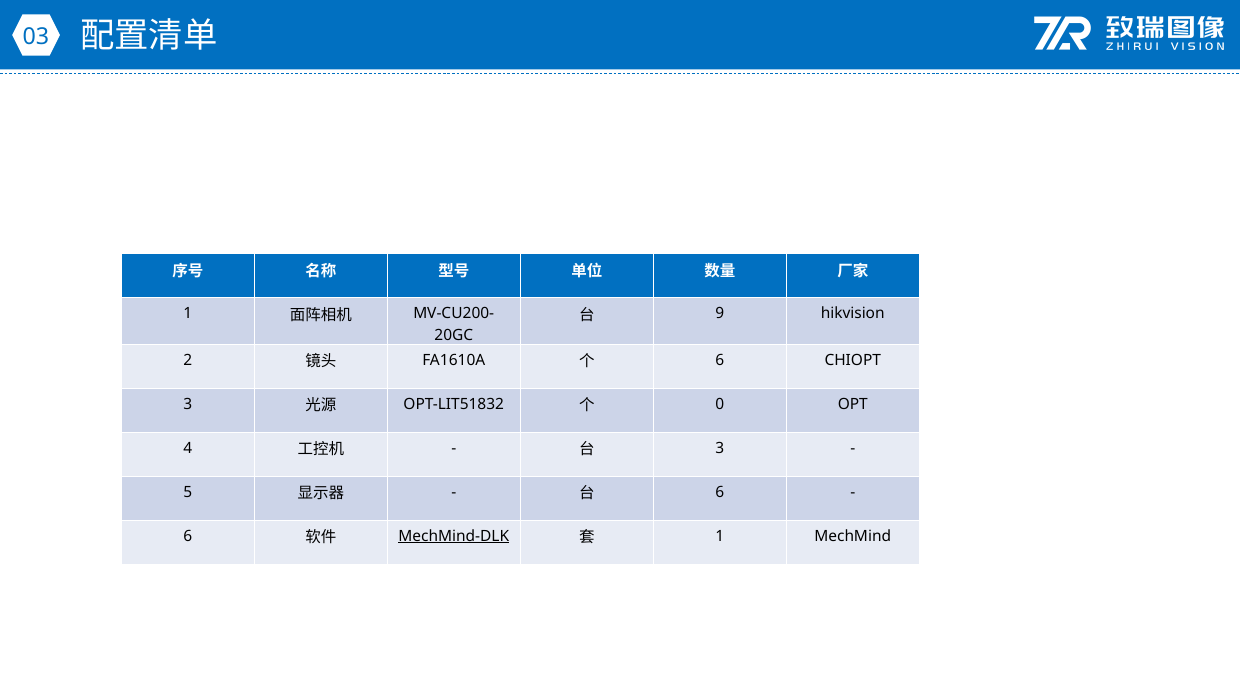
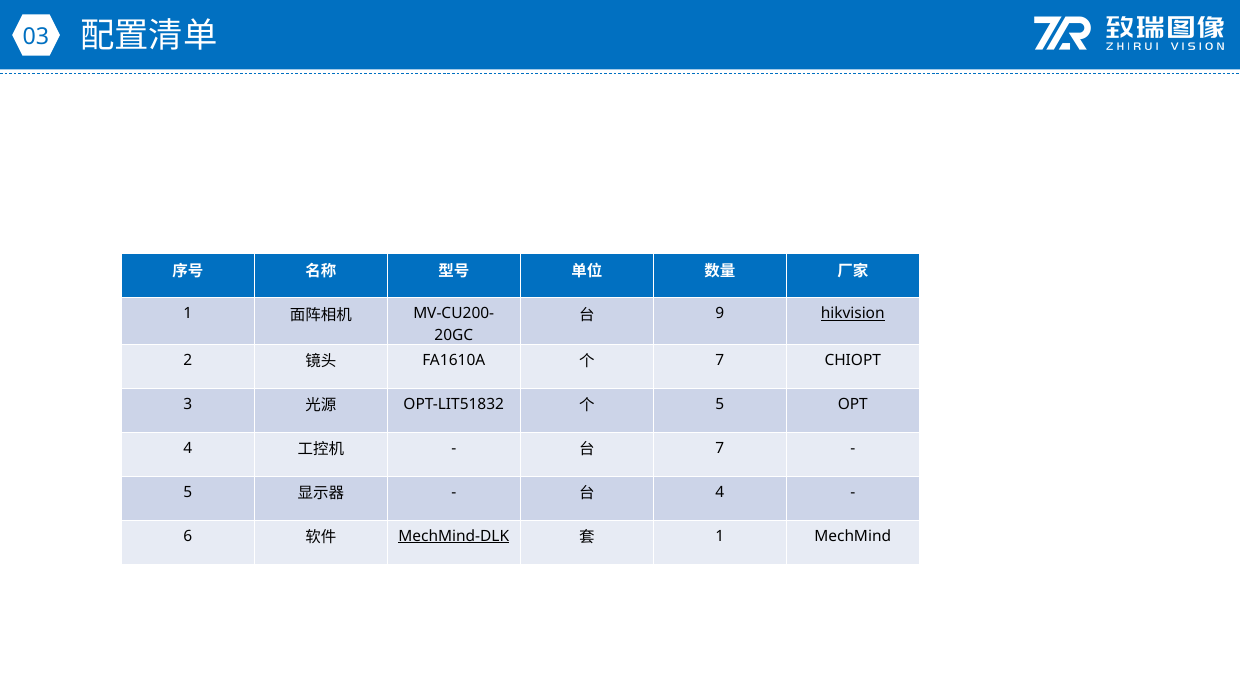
hikvision underline: none -> present (853, 314)
6: 6 -> 7 (720, 360)
0: 0 -> 5 (720, 404)
3: 3 -> 7 (720, 448)
6: 6 -> 4 (720, 492)
